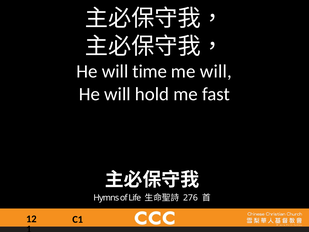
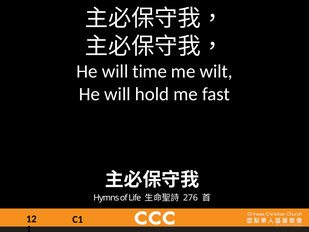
me will: will -> wilt (216, 71)
